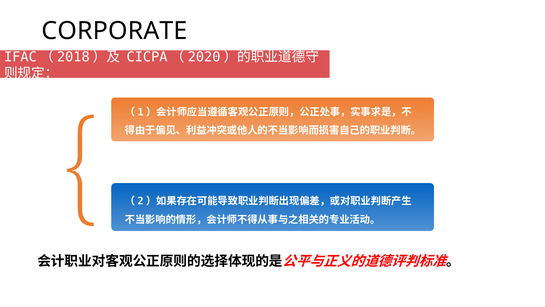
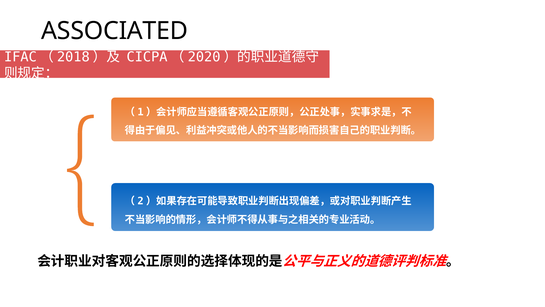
CORPORATE: CORPORATE -> ASSOCIATED (115, 31)
